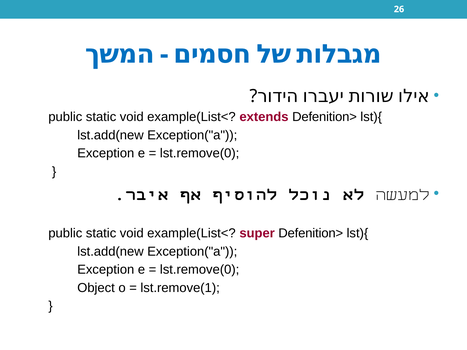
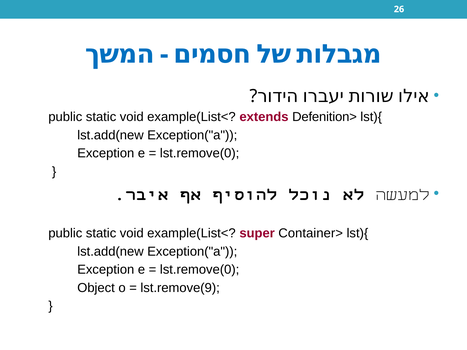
super Defenition>: Defenition> -> Container> (311, 233)
lst.remove(1: lst.remove(1 -> lst.remove(9 (180, 288)
